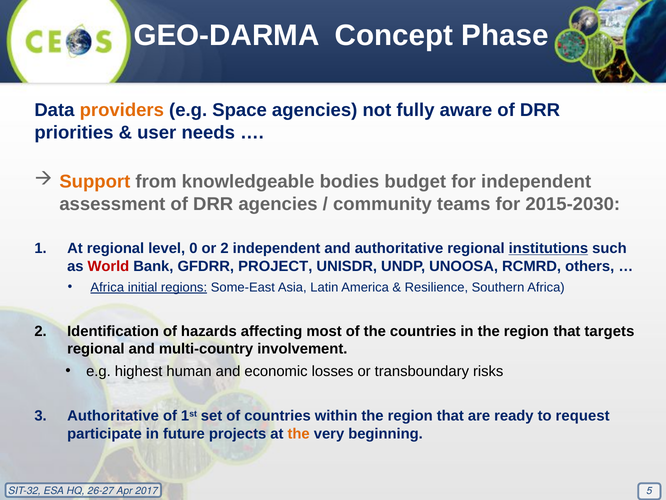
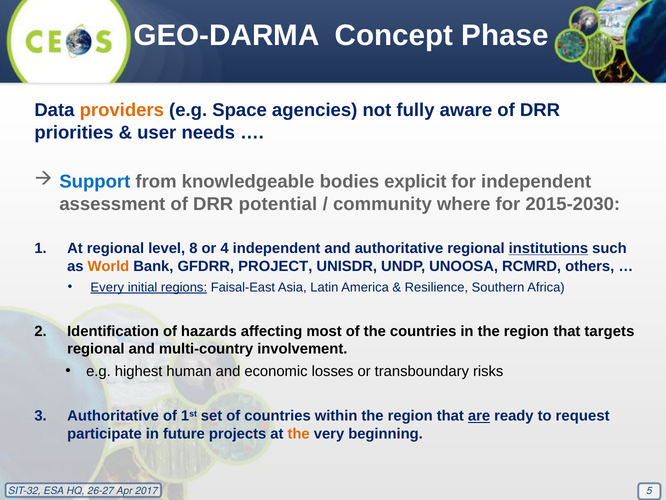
Support colour: orange -> blue (95, 181)
budget: budget -> explicit (415, 181)
DRR agencies: agencies -> potential (278, 204)
teams: teams -> where (464, 204)
0: 0 -> 8 (193, 248)
or 2: 2 -> 4 (224, 248)
World colour: red -> orange (108, 266)
Africa: Africa -> Every (107, 287)
Some-East: Some-East -> Faisal-East (243, 287)
are underline: none -> present (479, 416)
